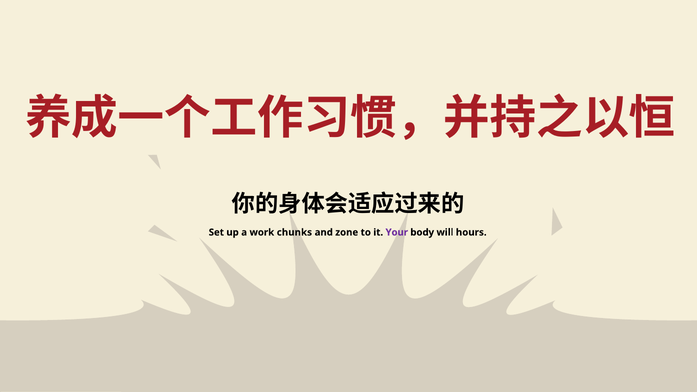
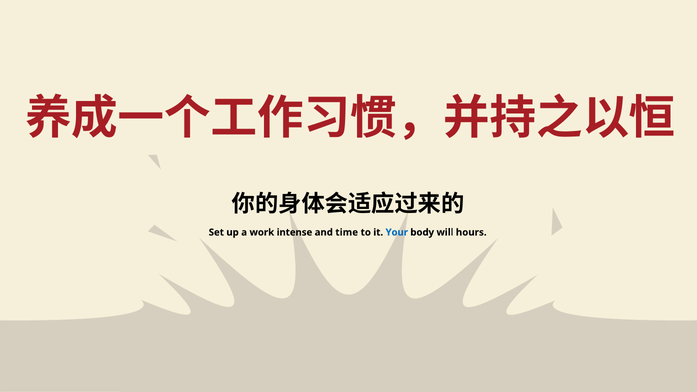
chunks: chunks -> intense (294, 232)
zone: zone -> time (347, 232)
Your colour: purple -> blue (397, 232)
